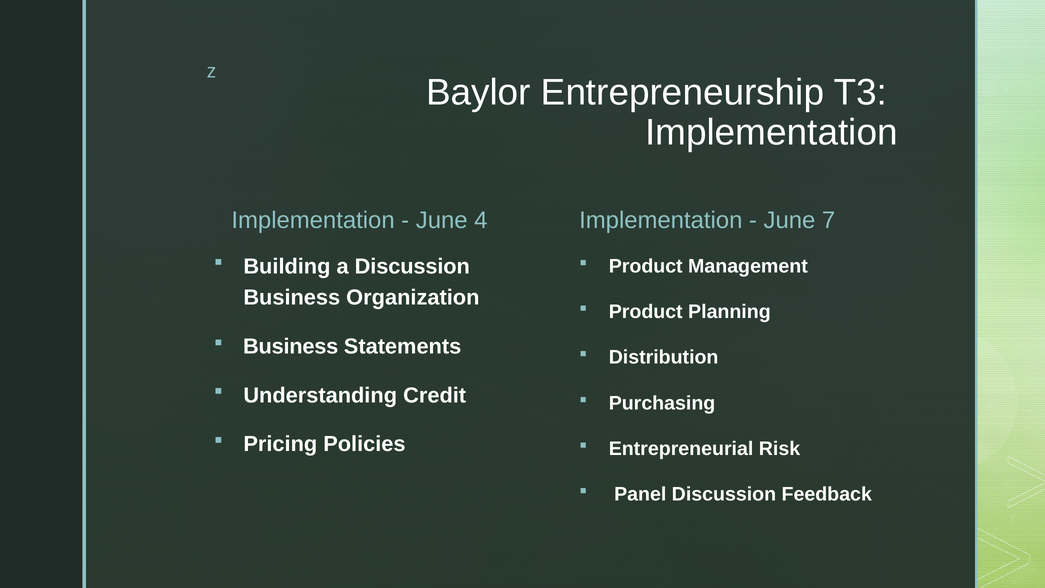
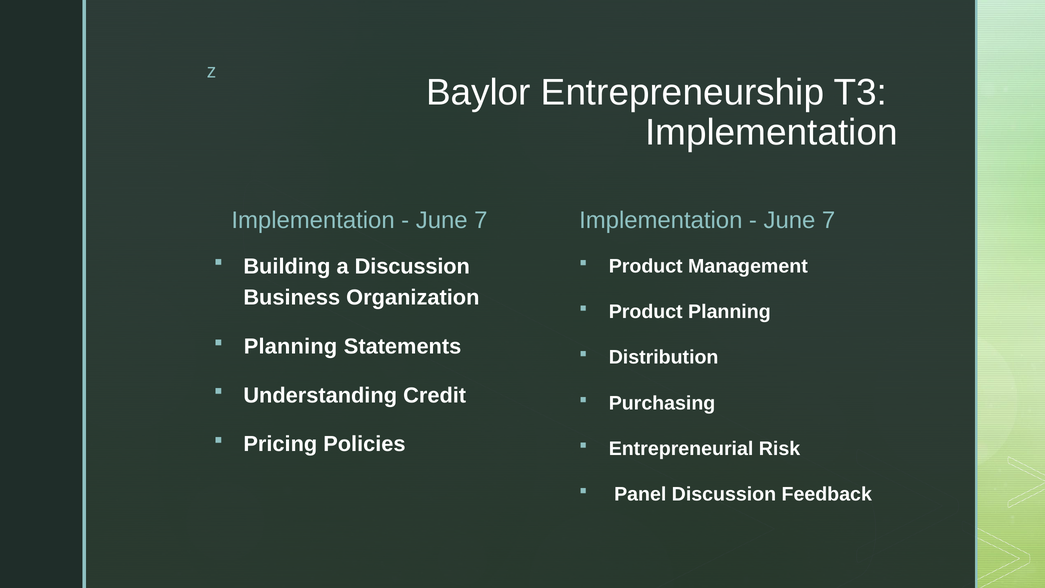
4: 4 -> 7 (481, 220)
Business: Business -> Planning (290, 346)
